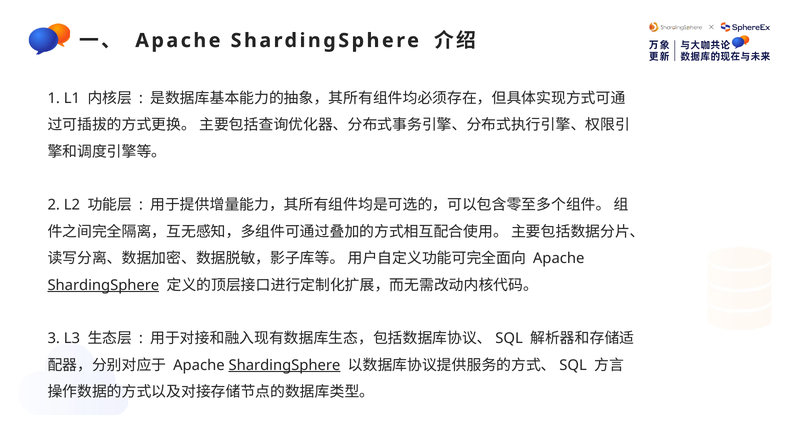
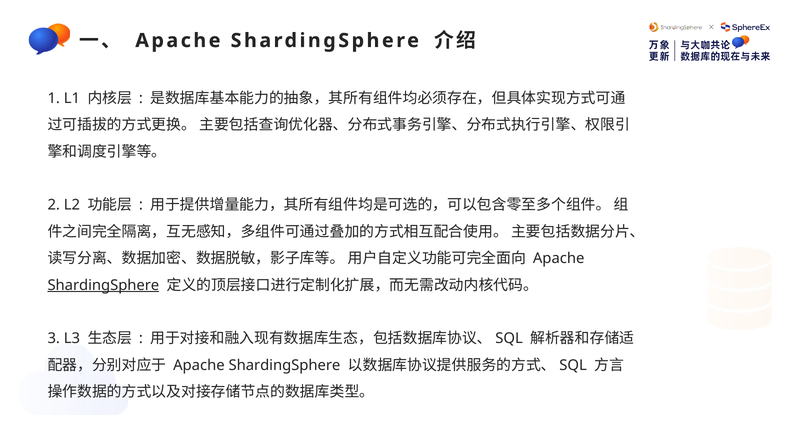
ShardingSphere underline: present -> none (284, 366)
